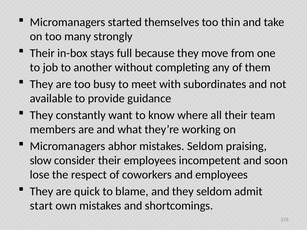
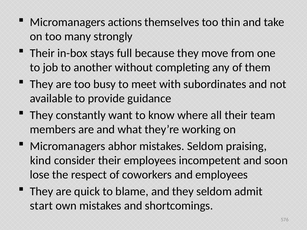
started: started -> actions (125, 22)
slow: slow -> kind (41, 161)
